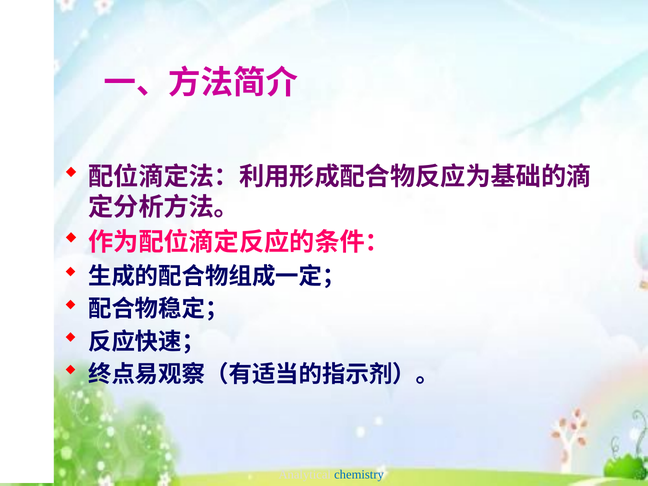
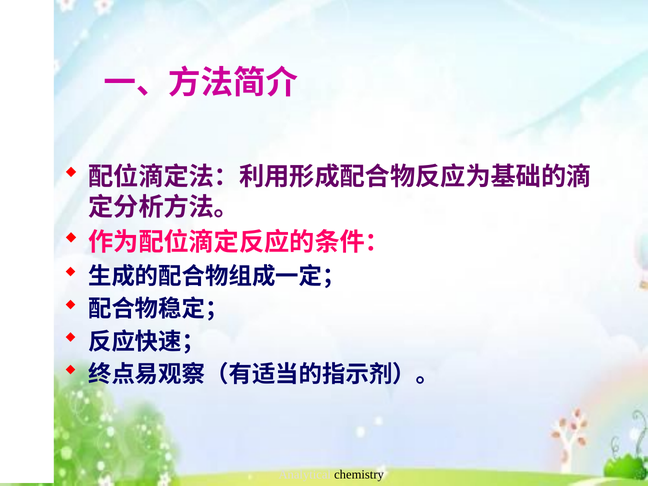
chemistry colour: blue -> black (359, 474)
